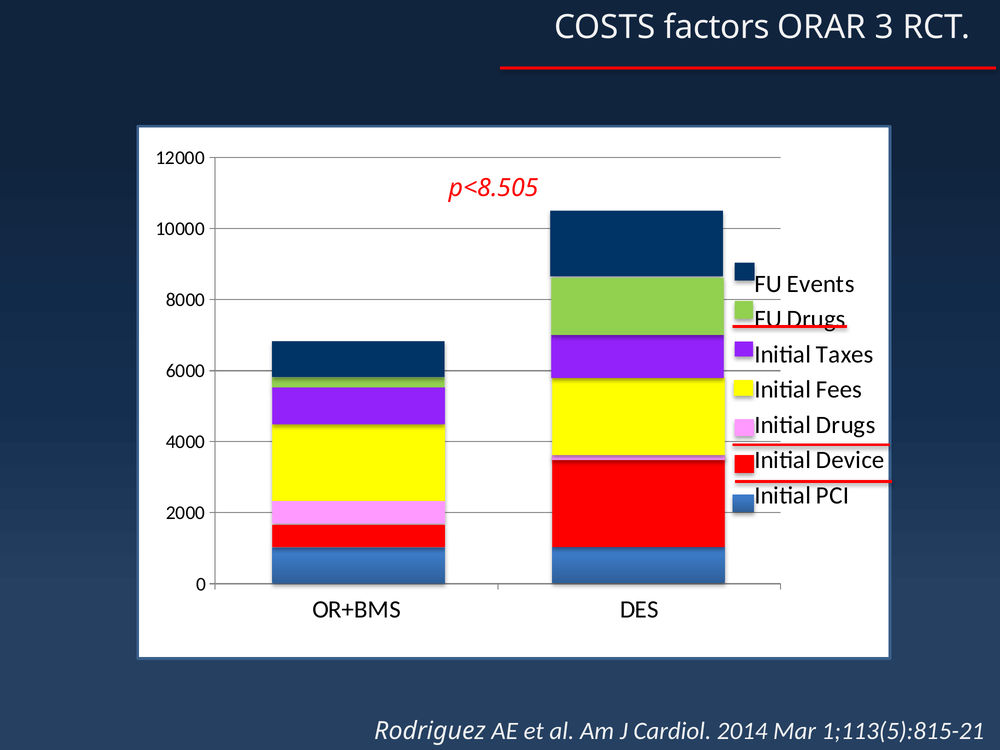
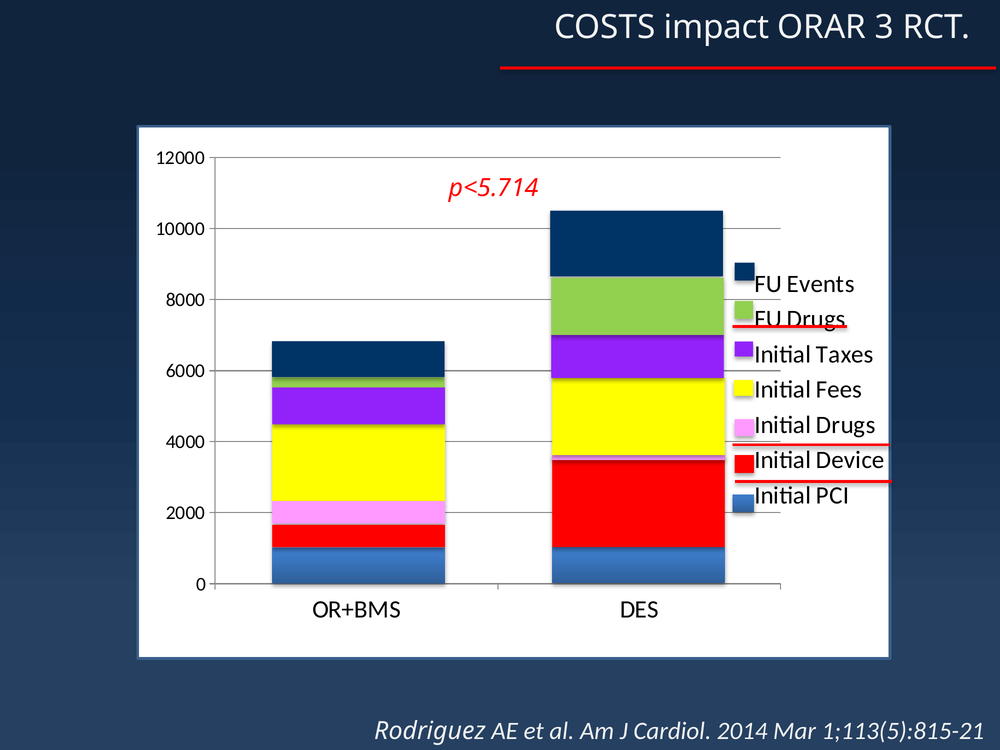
factors: factors -> impact (717, 27)
p<8.505: p<8.505 -> p<5.714 (494, 188)
